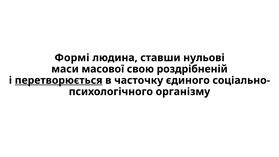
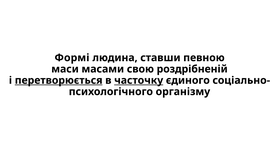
нульові: нульові -> певною (204, 58)
масової: масової -> масами (103, 69)
часточку underline: none -> present (139, 80)
